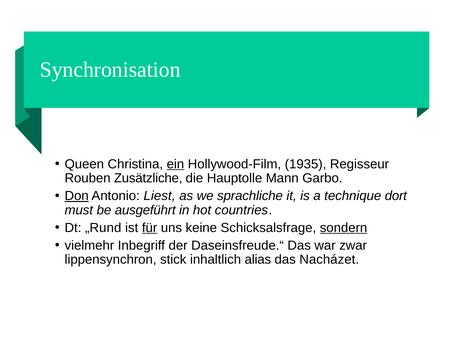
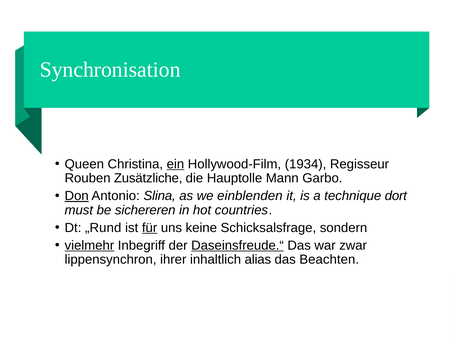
1935: 1935 -> 1934 (306, 164)
Liest: Liest -> Slina (160, 196)
sprachliche: sprachliche -> einblenden (250, 196)
ausgeführt: ausgeführt -> sichereren (145, 210)
sondern underline: present -> none (344, 228)
vielmehr underline: none -> present (89, 245)
Daseinsfreude.“ underline: none -> present (238, 245)
stick: stick -> ihrer (173, 259)
Nacházet: Nacházet -> Beachten (329, 259)
